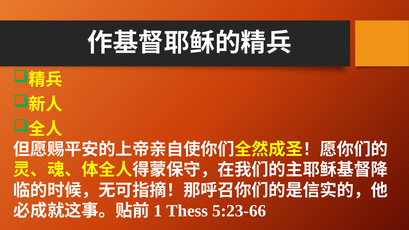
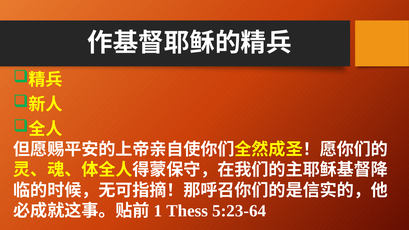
5:23-66: 5:23-66 -> 5:23-64 (239, 211)
